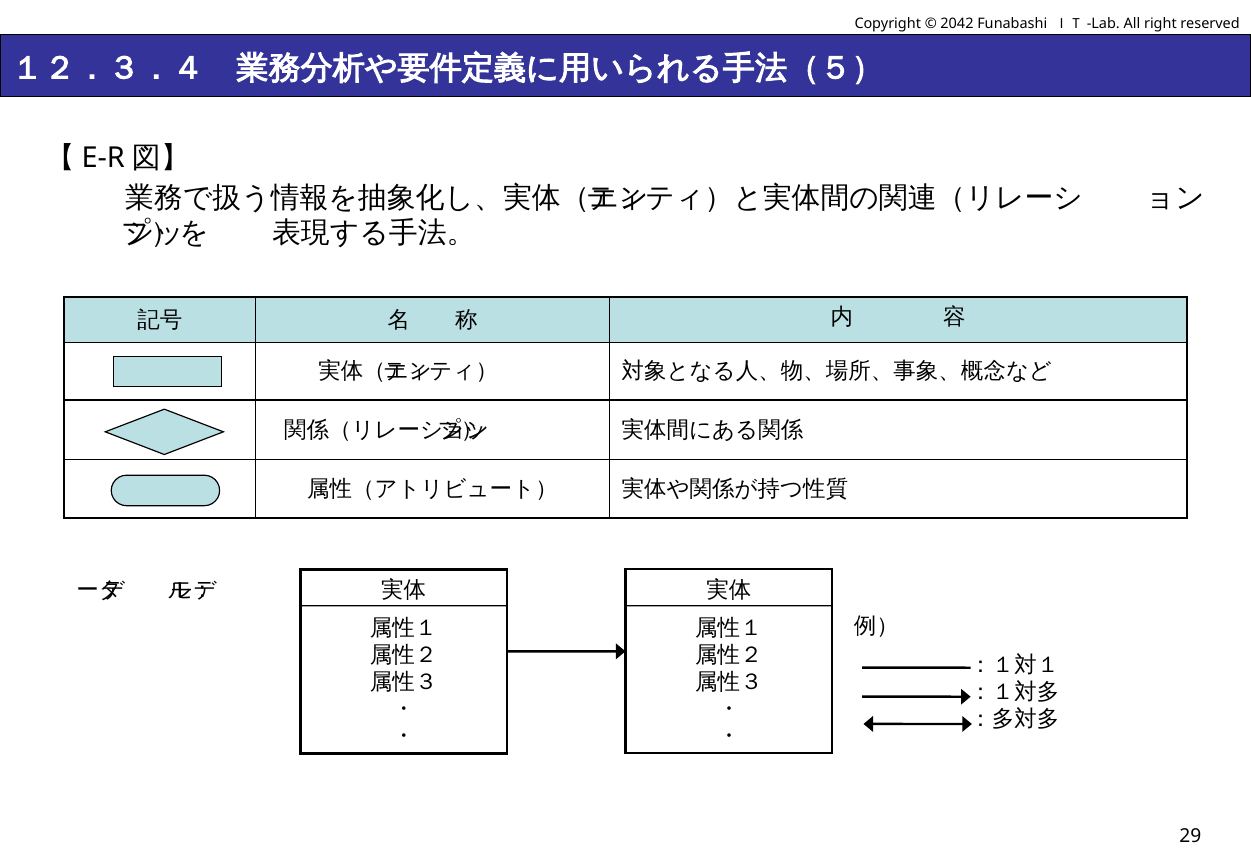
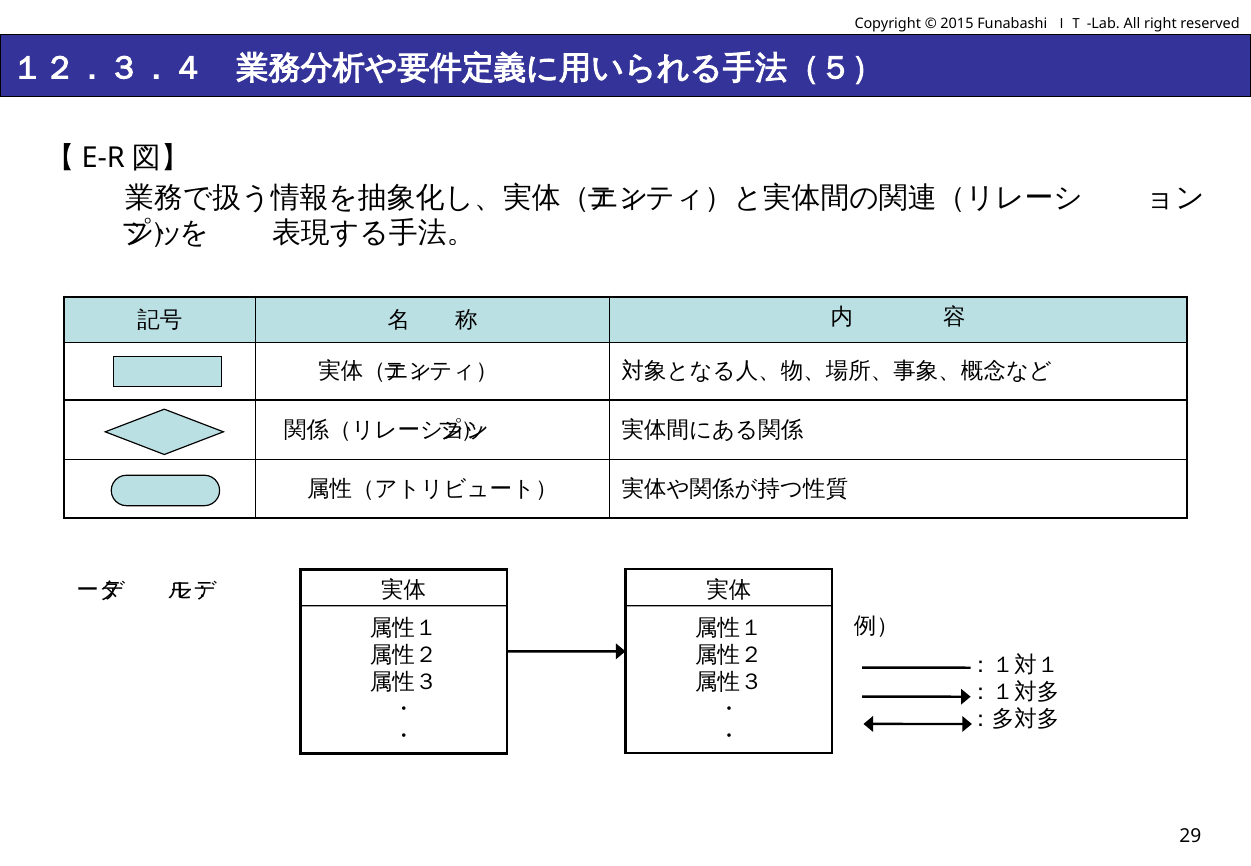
2042: 2042 -> 2015 (957, 23)
